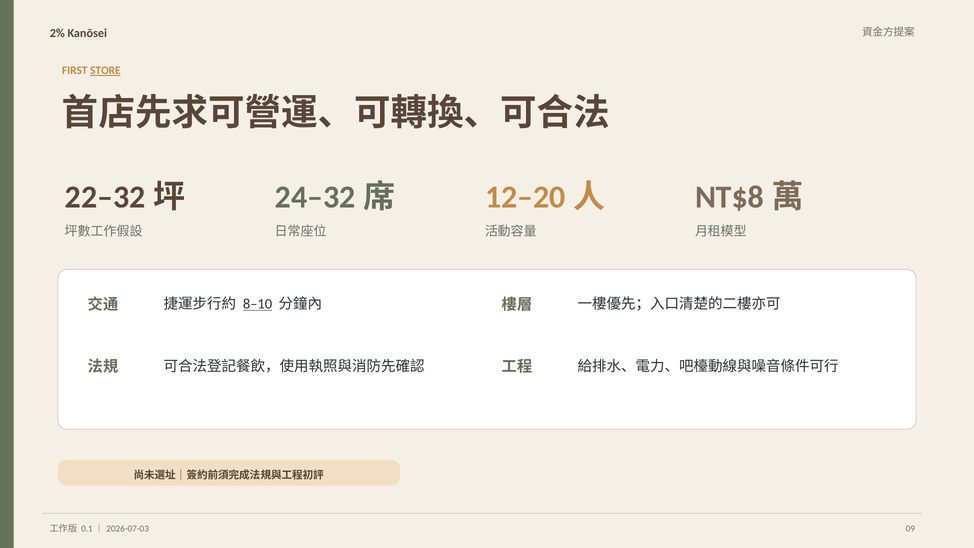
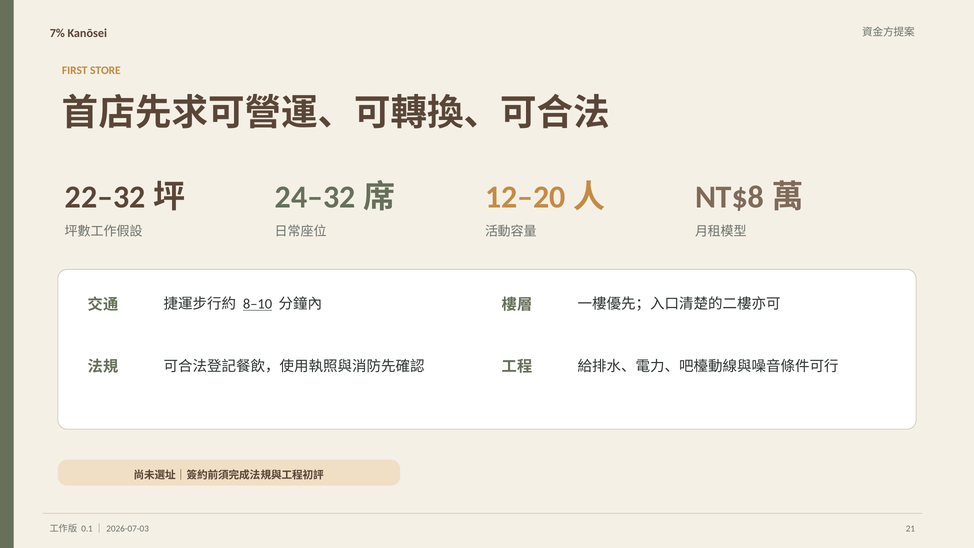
2%: 2% -> 7% (57, 33)
STORE underline: present -> none (105, 71)
09: 09 -> 21 (910, 529)
